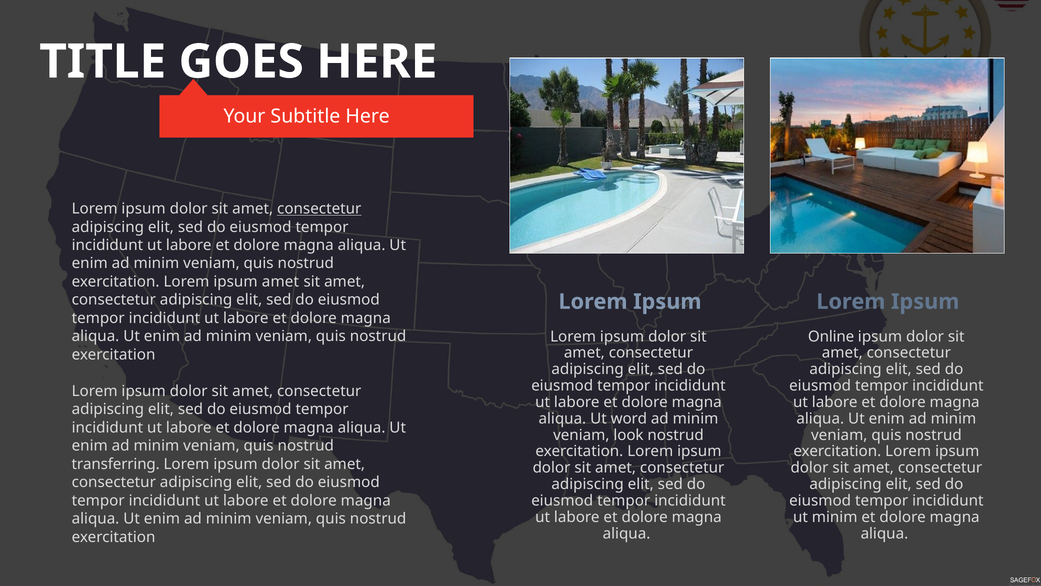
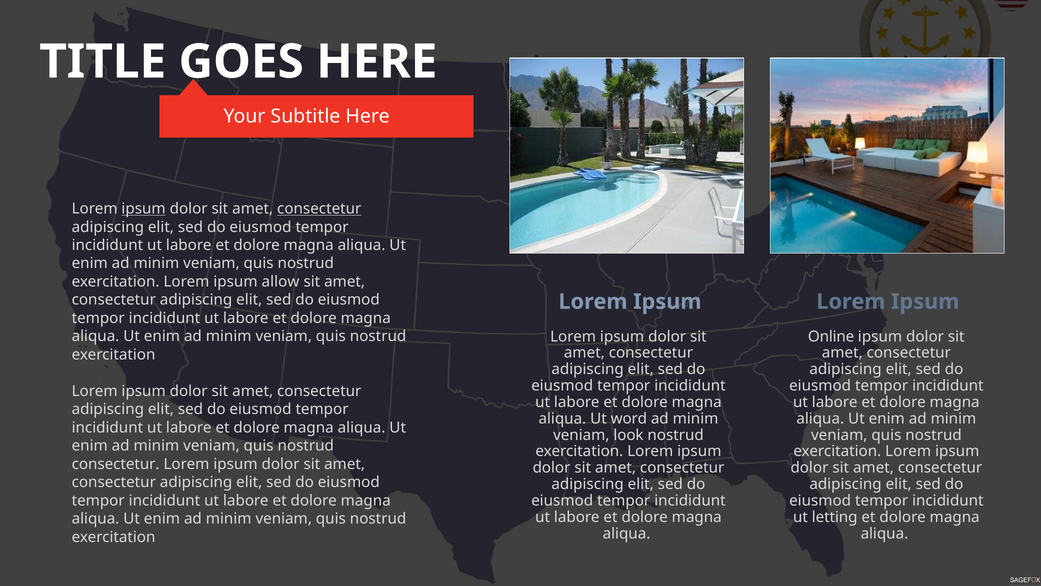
ipsum underline: none -> present (144, 209)
ipsum amet: amet -> allow (280, 281)
transferring: transferring -> consectetur (116, 464)
ut minim: minim -> letting (835, 517)
